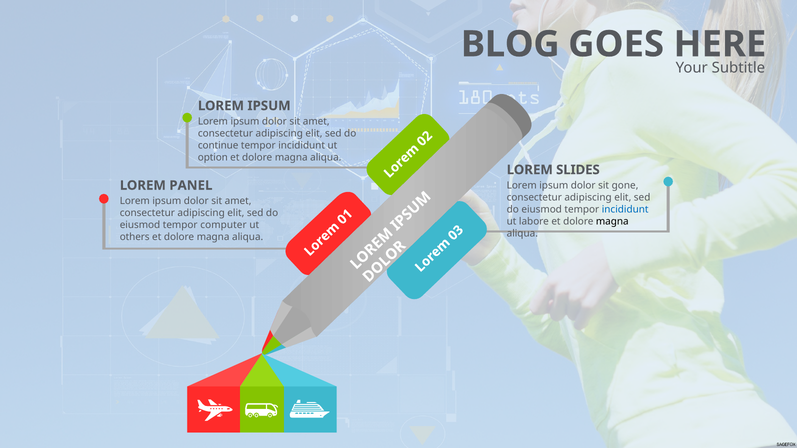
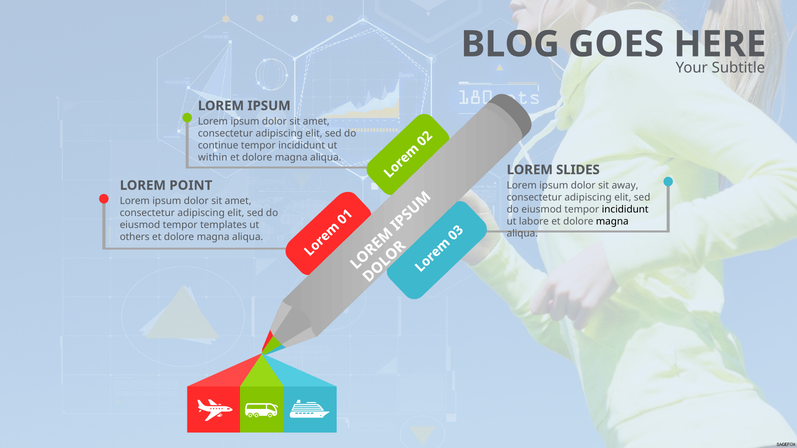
option: option -> within (213, 157)
gone: gone -> away (625, 186)
PANEL: PANEL -> POINT (191, 186)
incididunt colour: blue -> black (625, 210)
computer: computer -> templates (224, 225)
